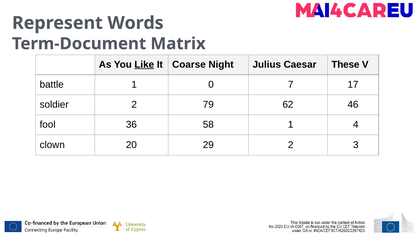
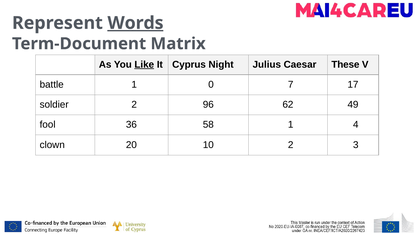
Words underline: none -> present (136, 23)
Coarse: Coarse -> Cyprus (189, 64)
79: 79 -> 96 (208, 104)
46: 46 -> 49 (353, 104)
29: 29 -> 10 (208, 144)
